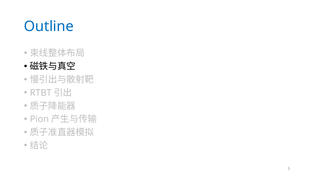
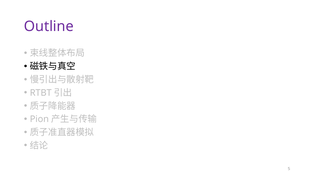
Outline colour: blue -> purple (49, 26)
